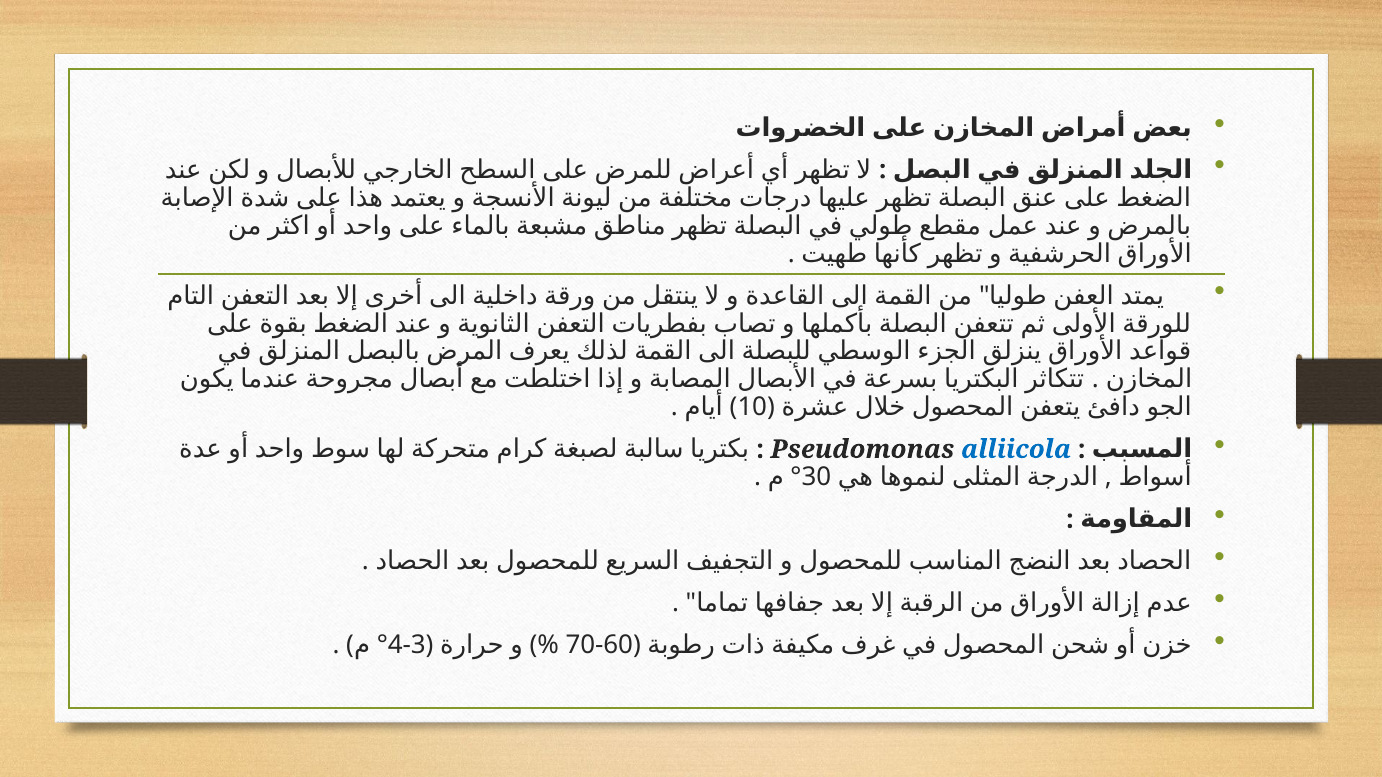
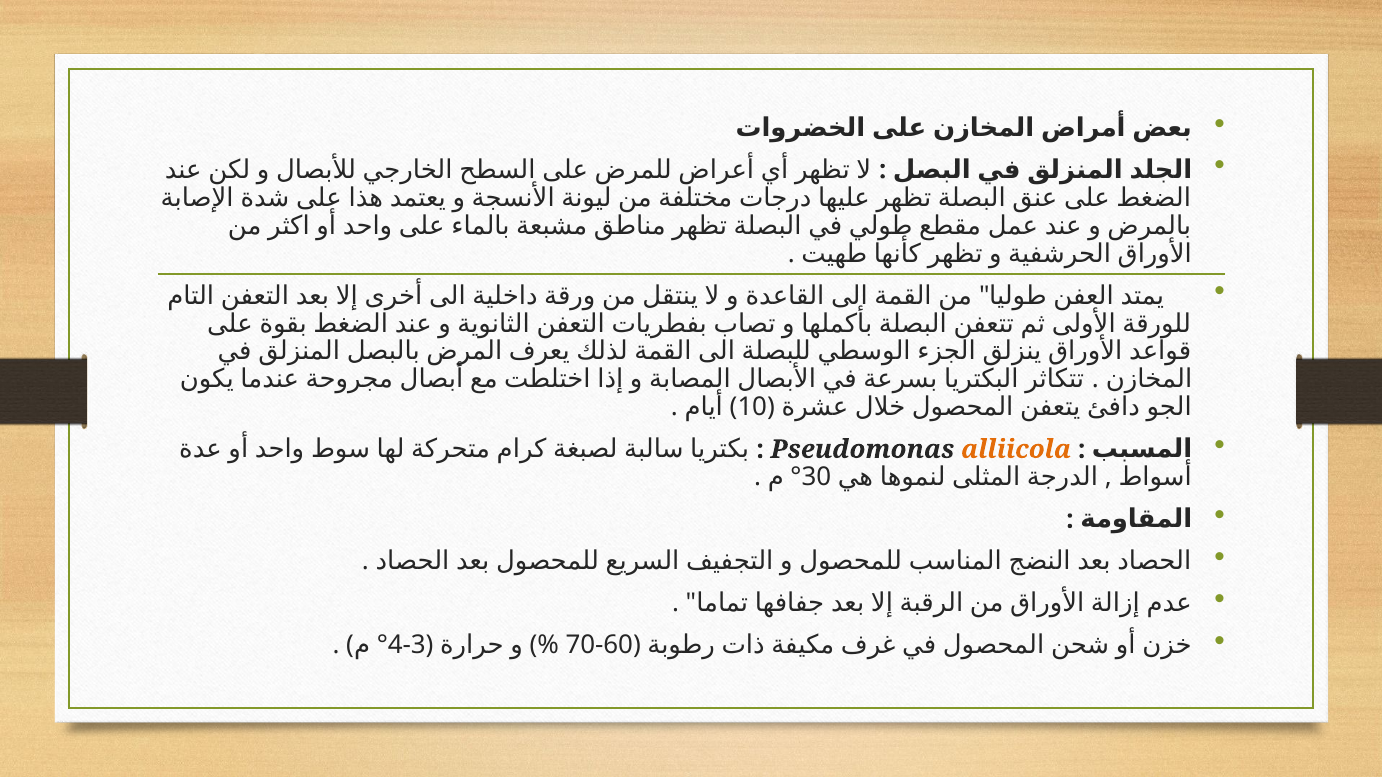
alliicola colour: blue -> orange (1016, 450)
